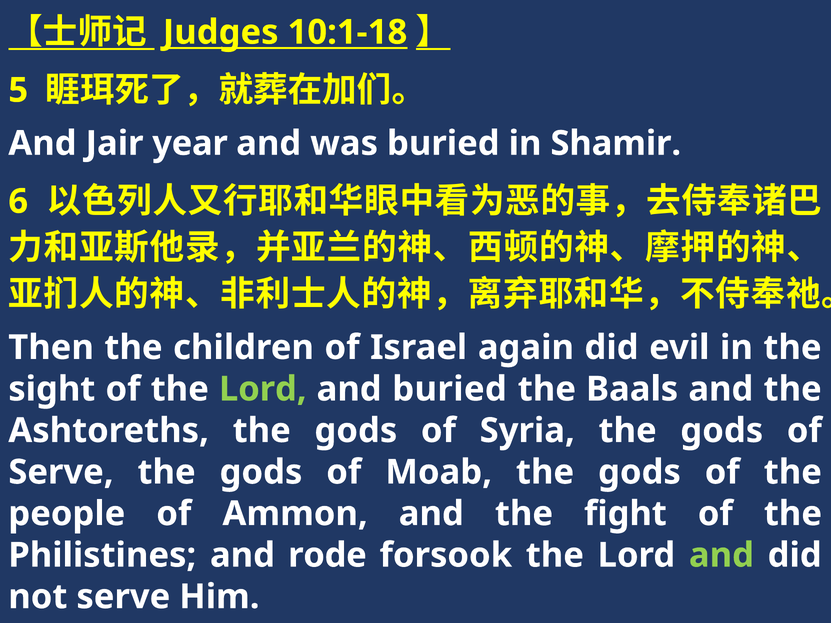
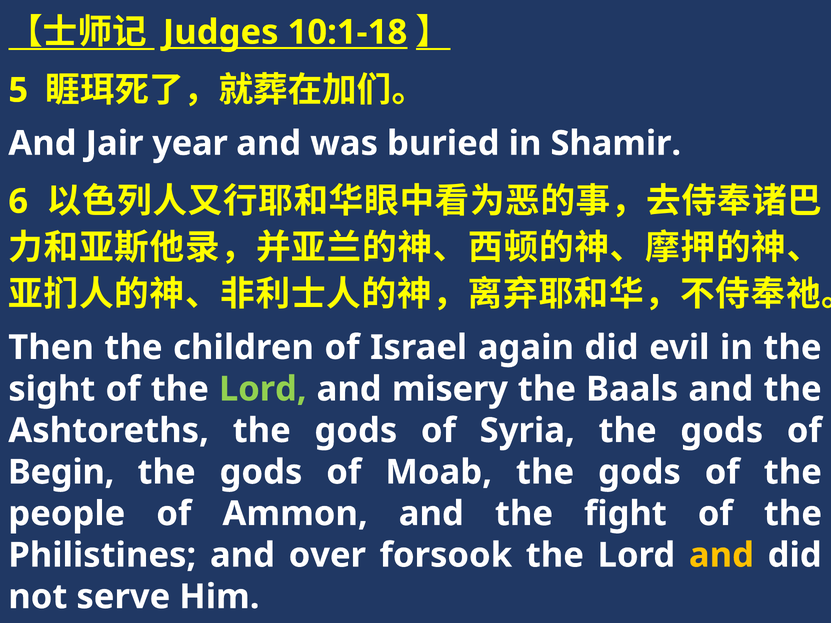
and buried: buried -> misery (450, 389)
Serve: Serve -> Begin (61, 472)
rode: rode -> over (327, 555)
and colour: light green -> yellow (721, 555)
